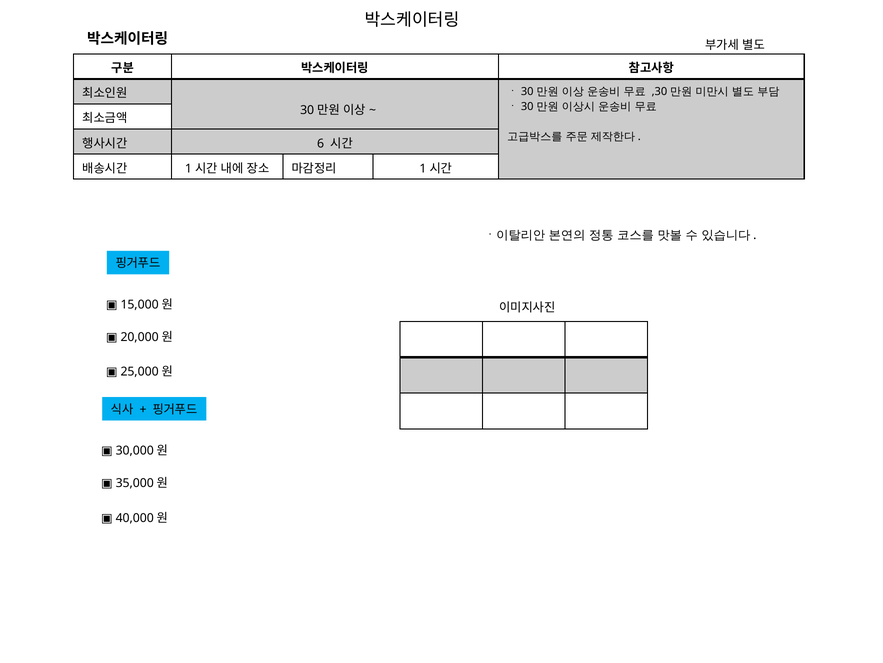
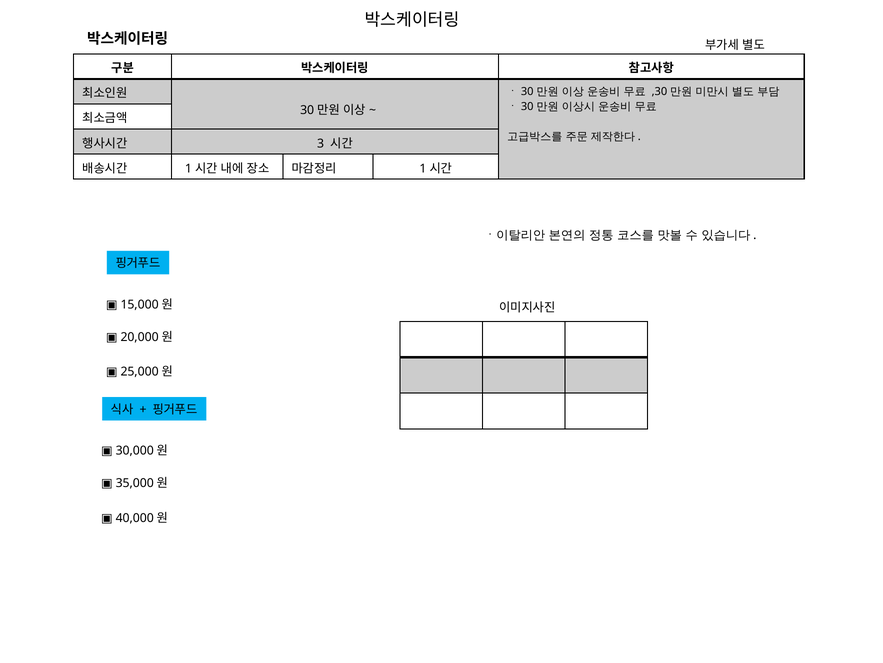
6: 6 -> 3 (321, 143)
